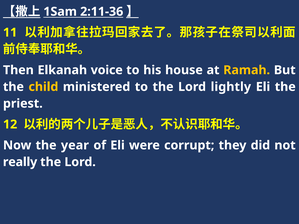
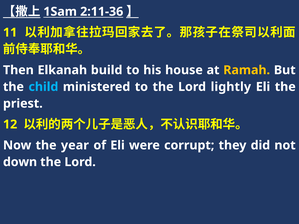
voice: voice -> build (107, 70)
child colour: yellow -> light blue (43, 87)
really: really -> down (20, 162)
